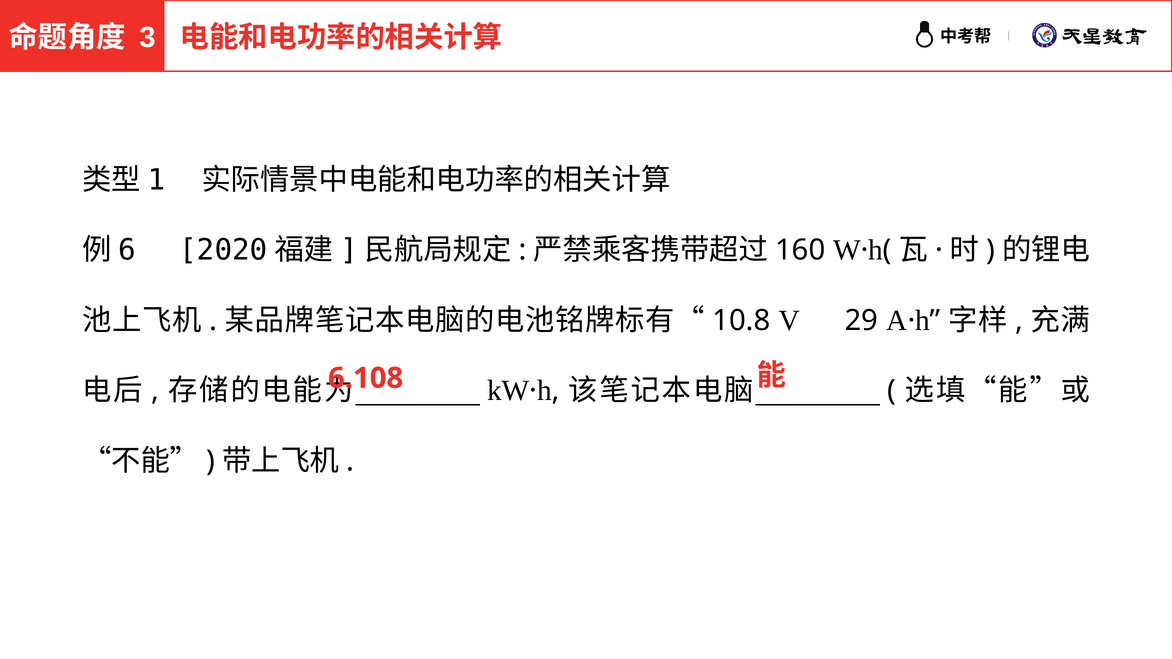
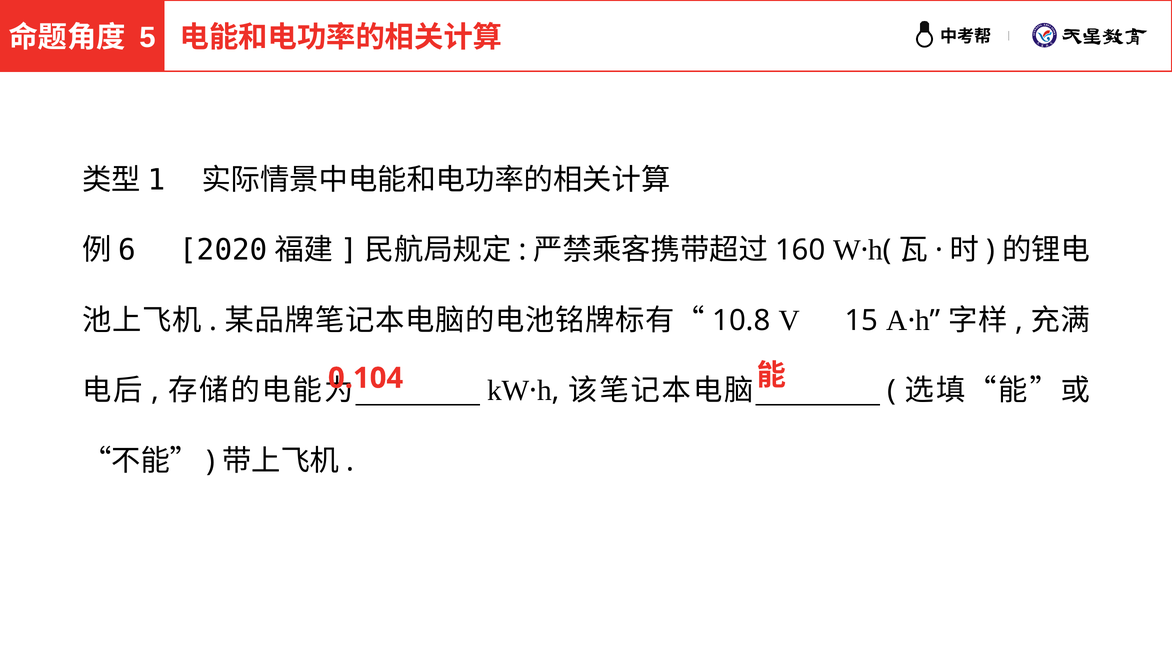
3: 3 -> 5 (147, 38)
29: 29 -> 15 (861, 321)
6.108: 6.108 -> 0.104 (366, 378)
